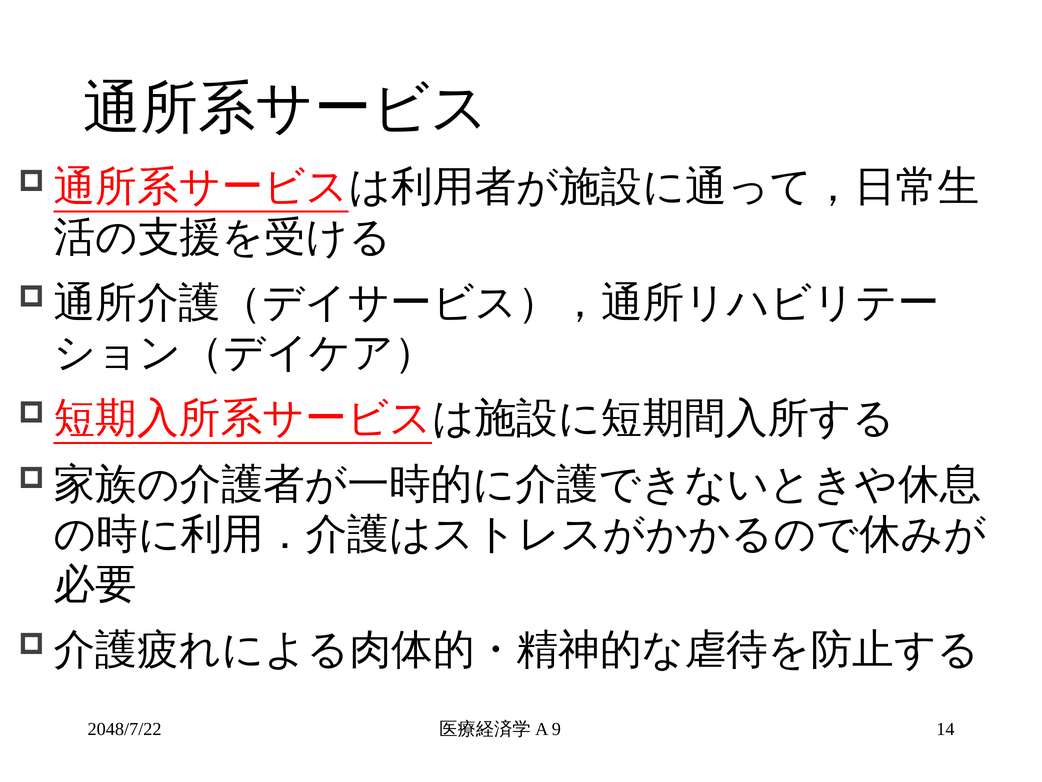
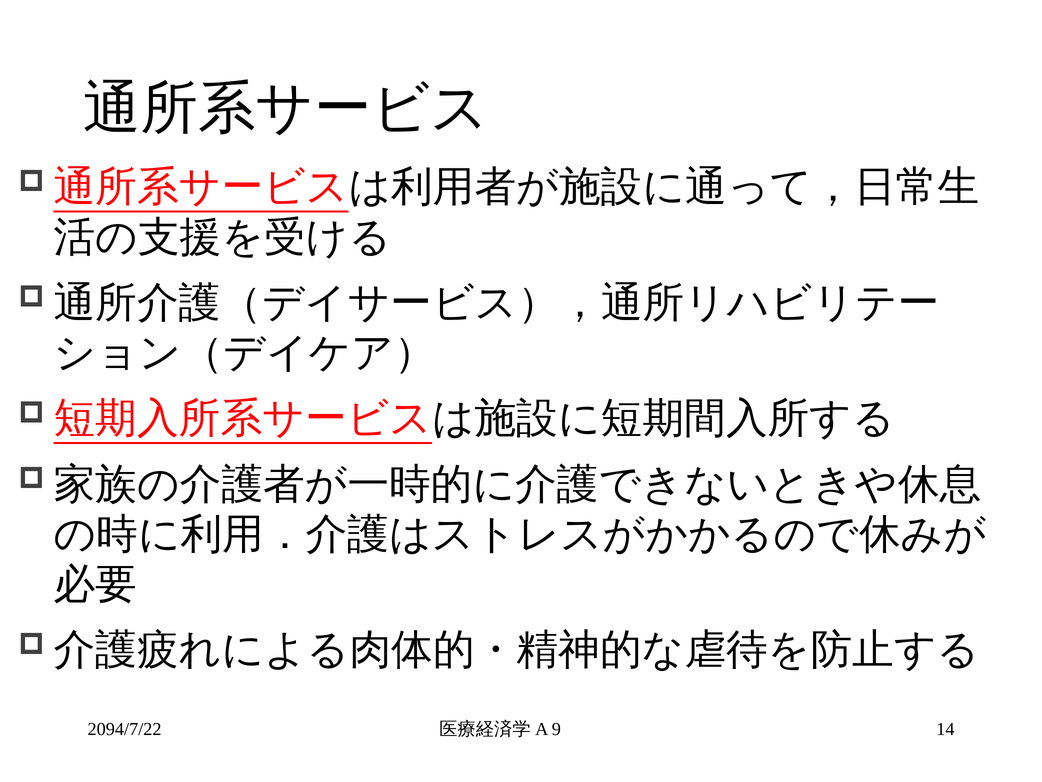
2048/7/22: 2048/7/22 -> 2094/7/22 (125, 729)
